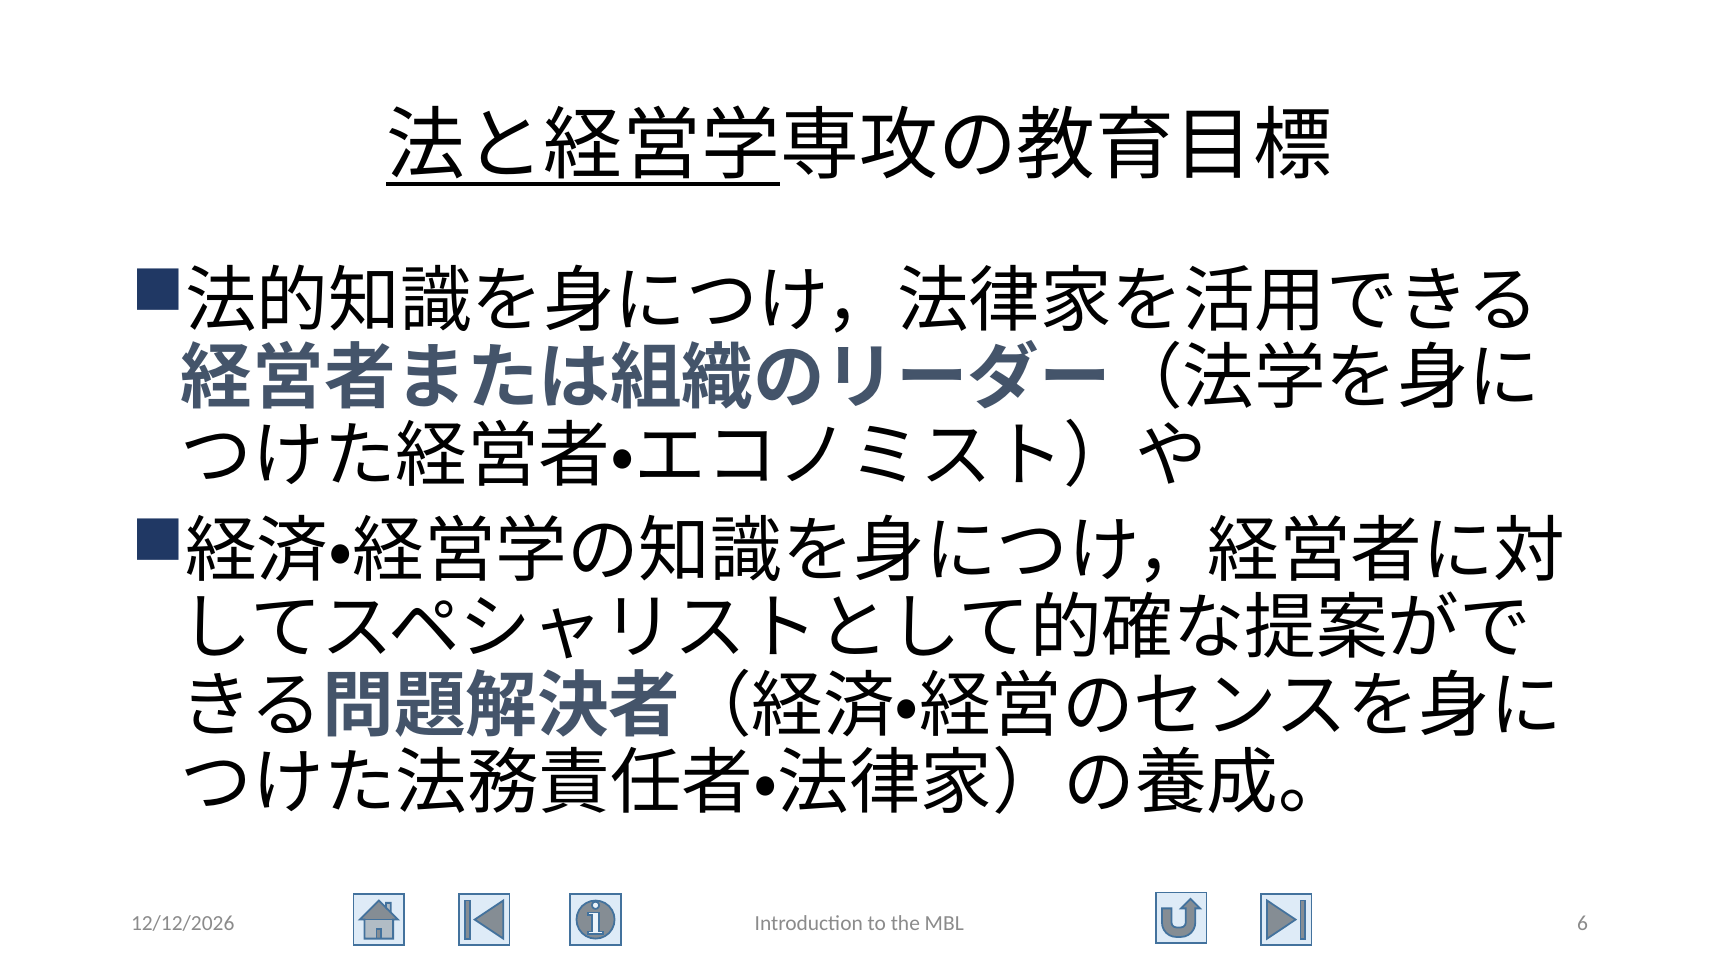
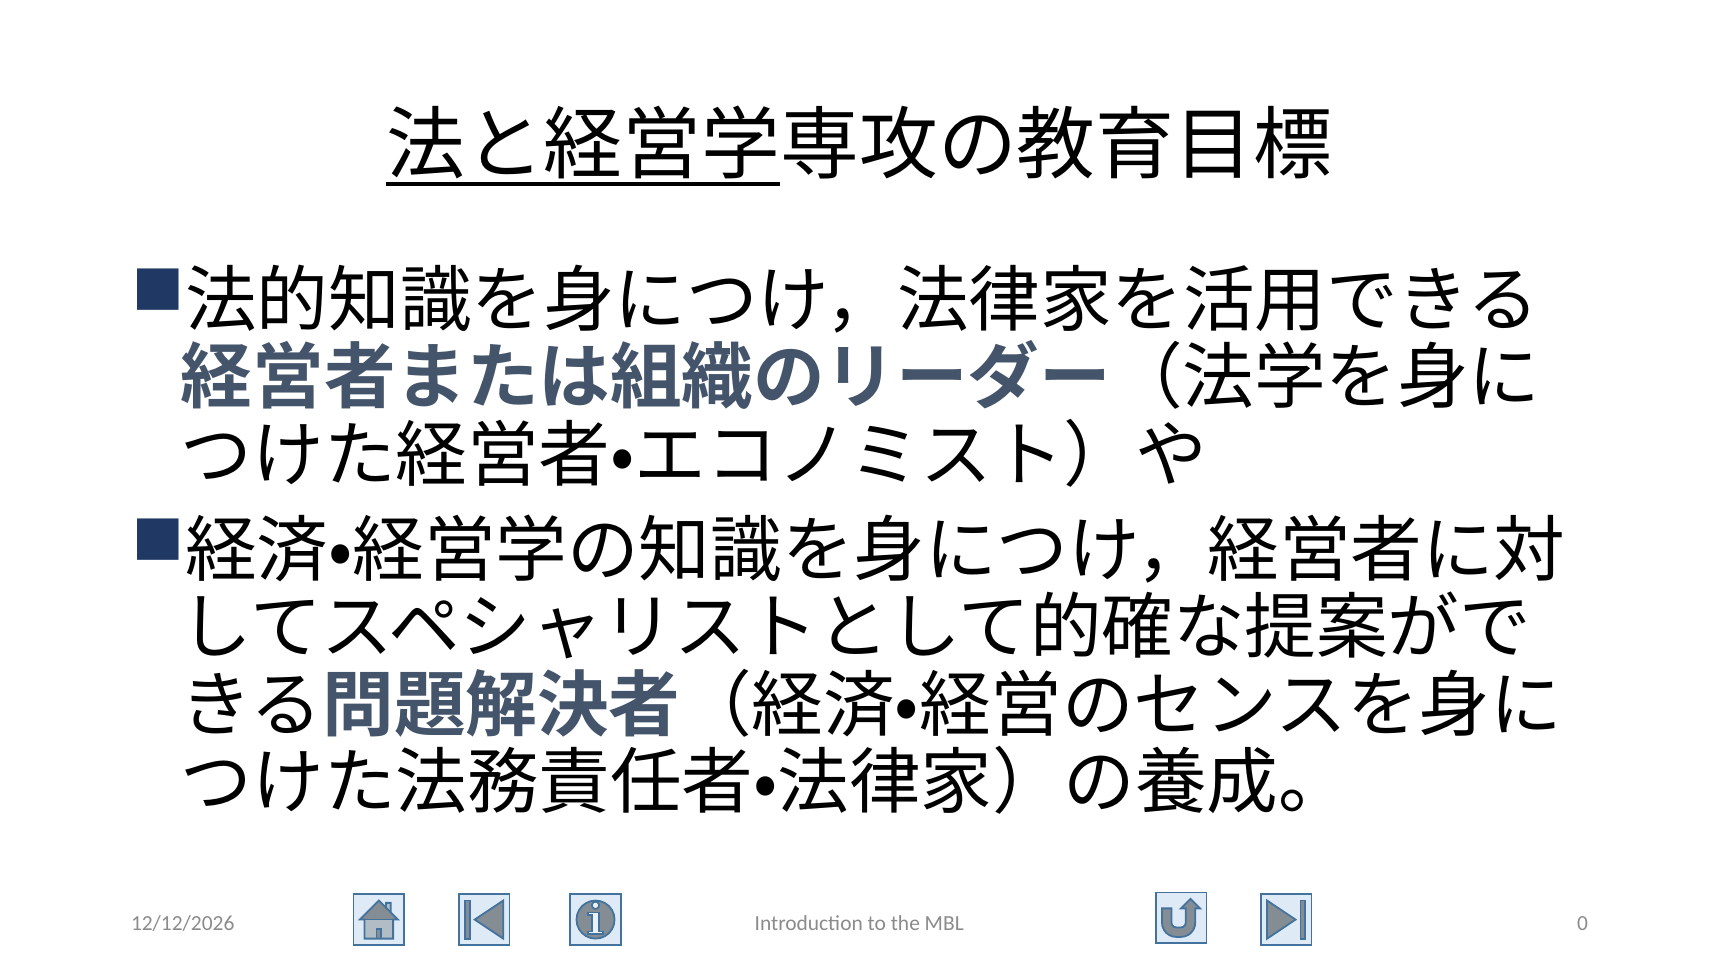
6: 6 -> 0 (1583, 923)
